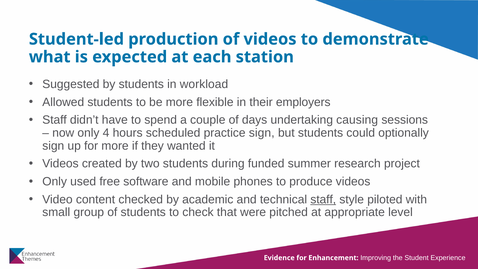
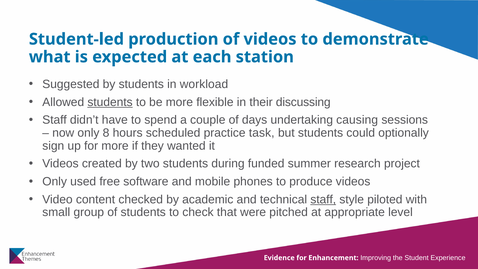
students underline: none -> present (110, 102)
employers: employers -> discussing (303, 102)
4: 4 -> 8 (106, 133)
practice sign: sign -> task (262, 133)
